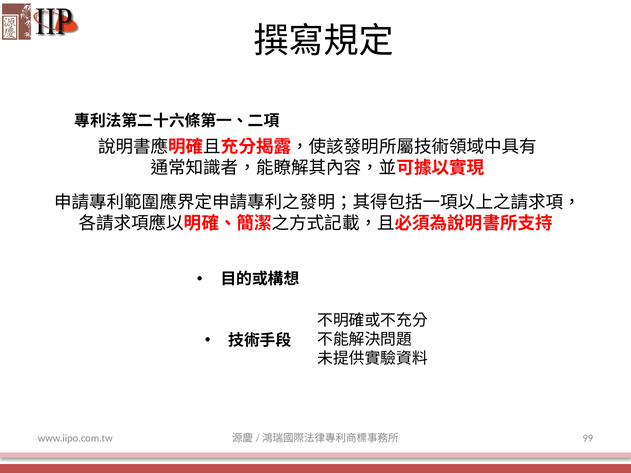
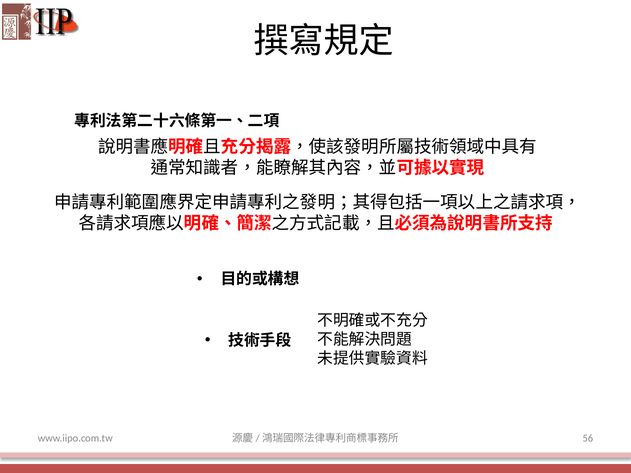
99: 99 -> 56 (588, 438)
